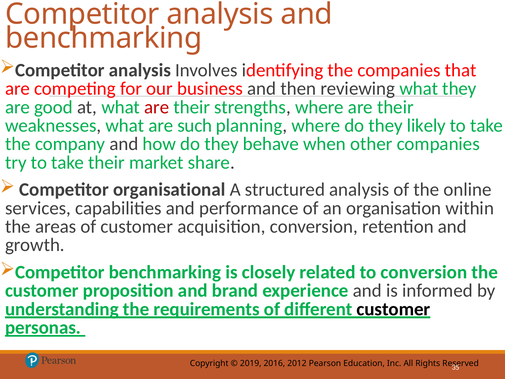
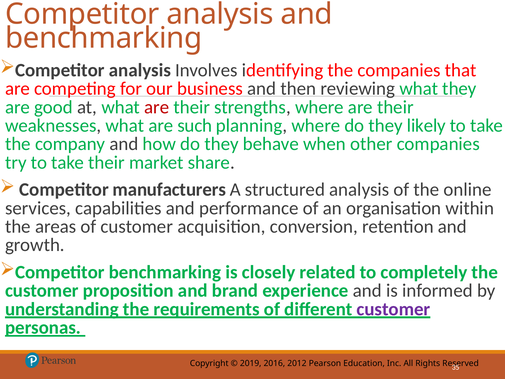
organisational: organisational -> manufacturers (169, 190)
to conversion: conversion -> completely (424, 272)
customer colour: black -> purple (393, 309)
